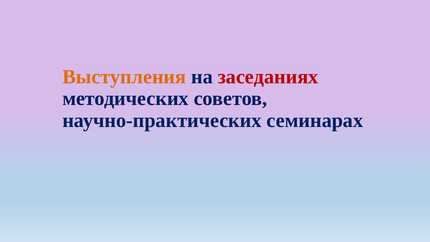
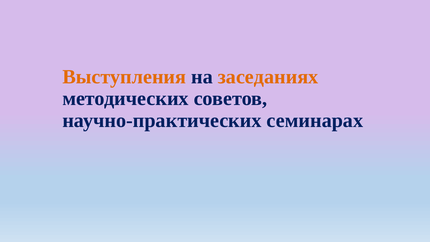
заседаниях colour: red -> orange (268, 77)
